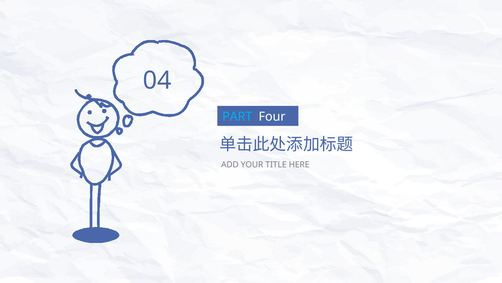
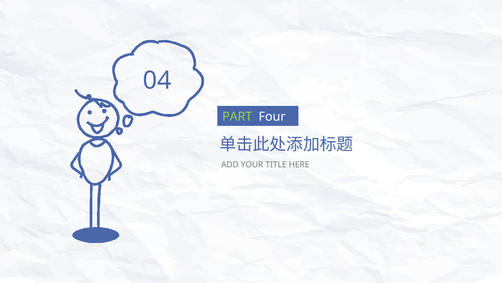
PART colour: light blue -> light green (237, 117)
